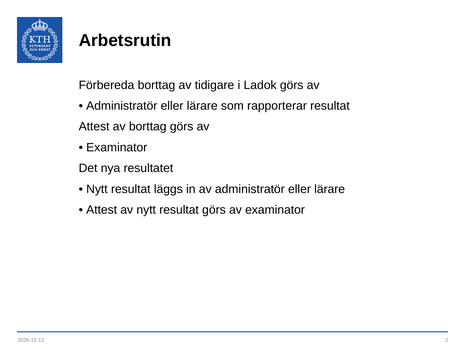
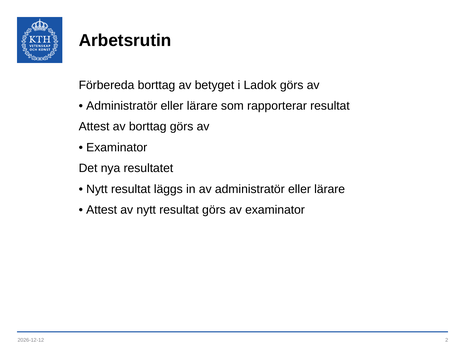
tidigare: tidigare -> betyget (215, 85)
